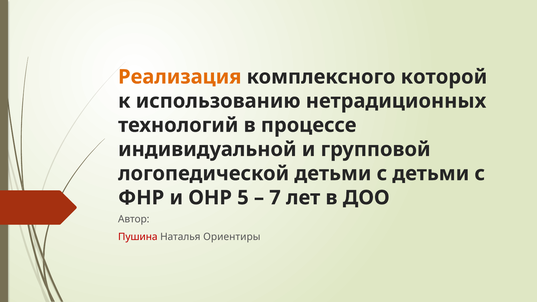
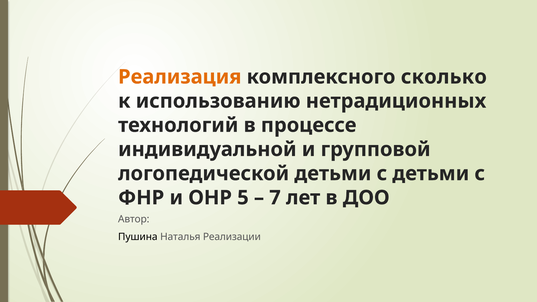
которой: которой -> сколько (444, 77)
Пушина colour: red -> black (138, 237)
Ориентиры: Ориентиры -> Реализации (232, 237)
